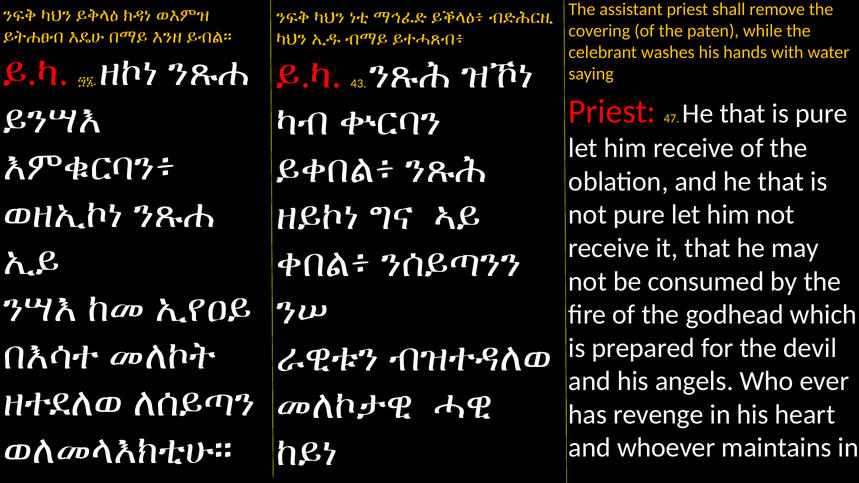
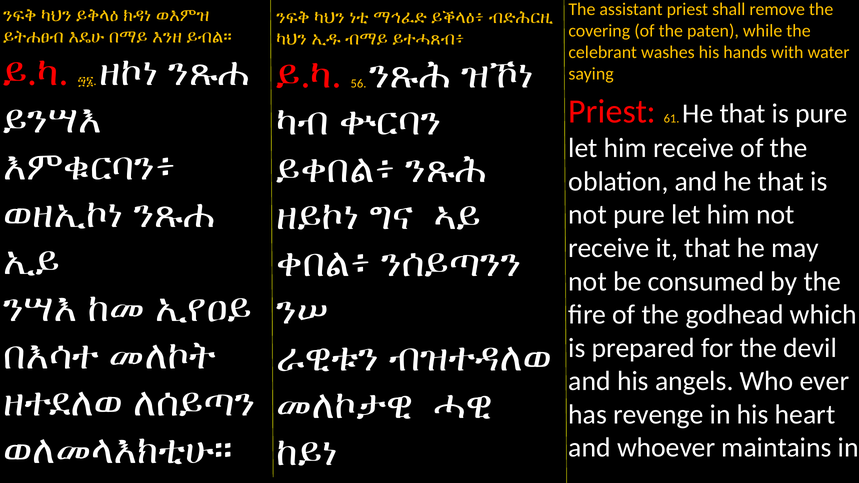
43: 43 -> 56 (359, 84)
47: 47 -> 61 (672, 119)
